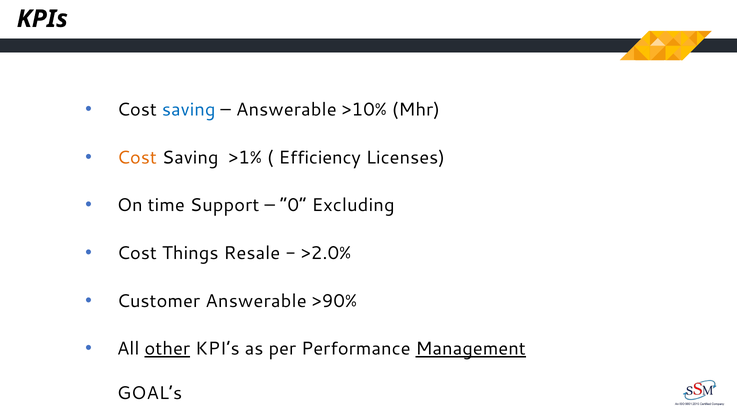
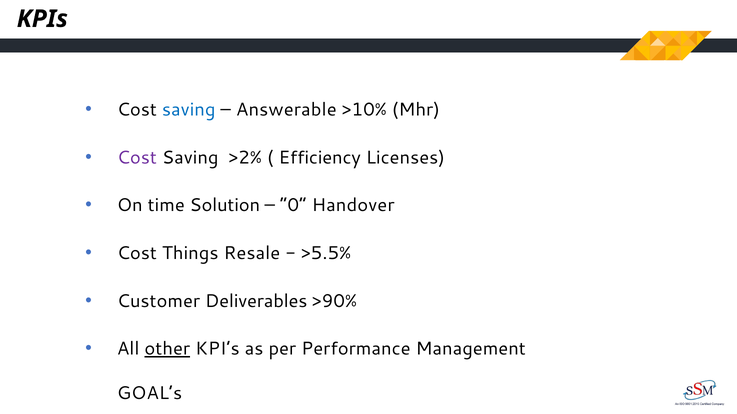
Cost colour: orange -> purple (137, 158)
>1%: >1% -> >2% (245, 158)
Support: Support -> Solution (225, 206)
Excluding: Excluding -> Handover (353, 206)
>2.0%: >2.0% -> >5.5% (326, 253)
Customer Answerable: Answerable -> Deliverables (256, 301)
Management underline: present -> none (471, 349)
